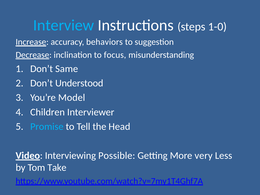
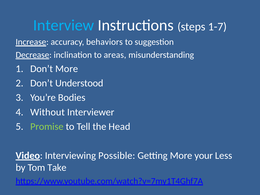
1-0: 1-0 -> 1-7 (217, 27)
focus: focus -> areas (115, 55)
Don’t Same: Same -> More (67, 69)
Model: Model -> Bodies (72, 98)
Children: Children -> Without (47, 112)
Promise colour: light blue -> light green (47, 127)
very: very -> your (204, 155)
